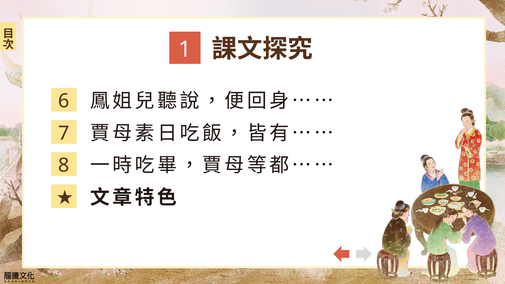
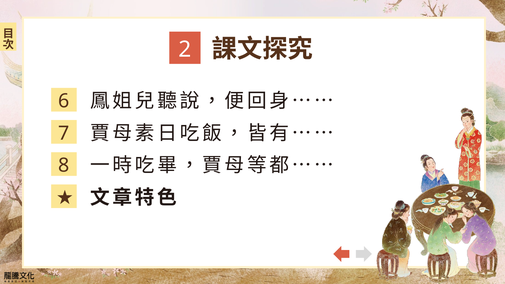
1: 1 -> 2 (185, 49)
